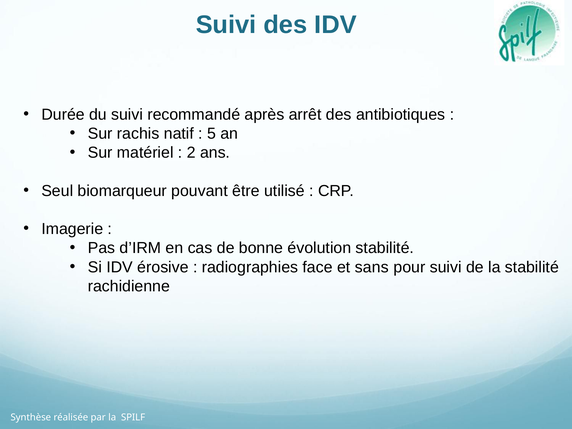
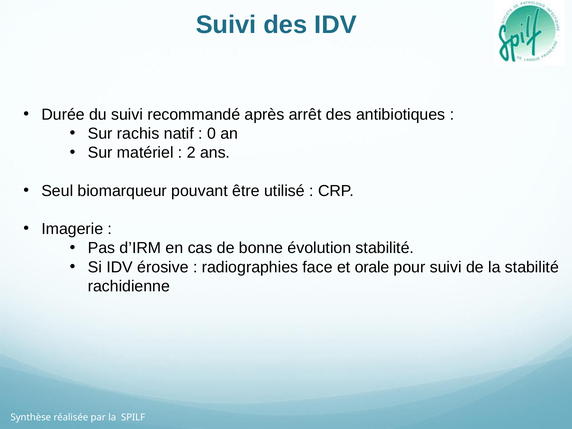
5: 5 -> 0 (211, 134)
sans: sans -> orale (372, 267)
